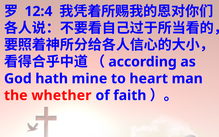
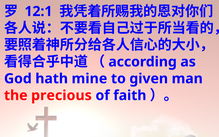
12:4: 12:4 -> 12:1 (38, 11)
heart: heart -> given (149, 79)
whether: whether -> precious (61, 95)
